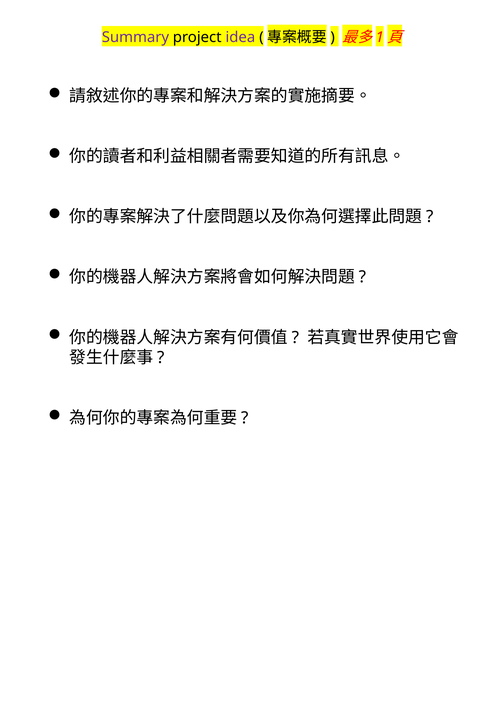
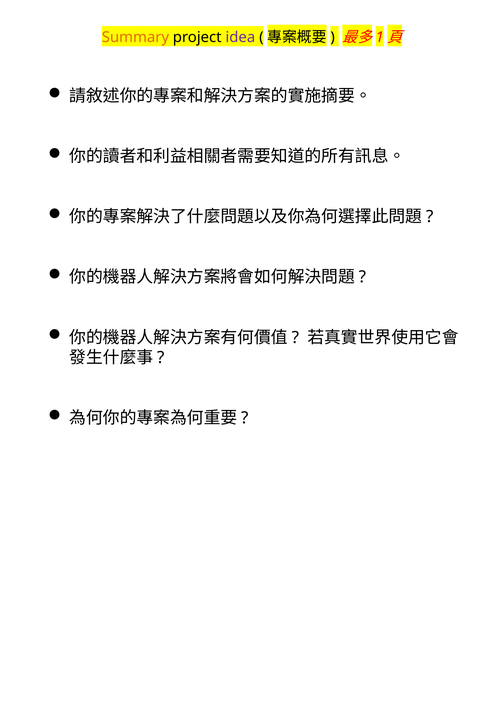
Summary colour: purple -> orange (135, 37)
